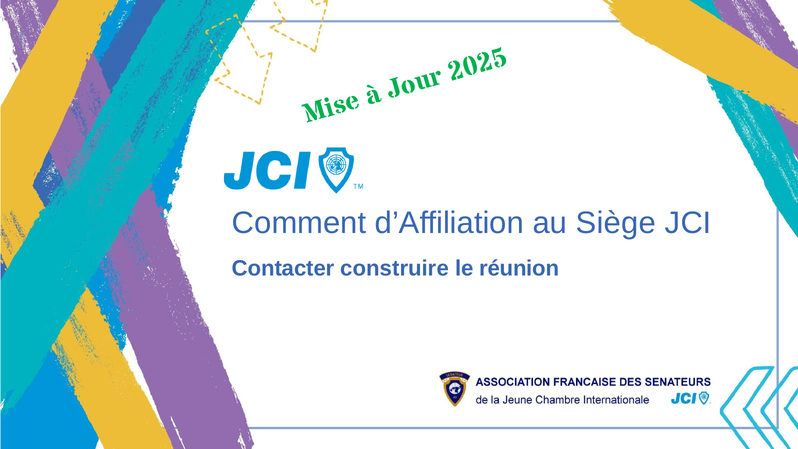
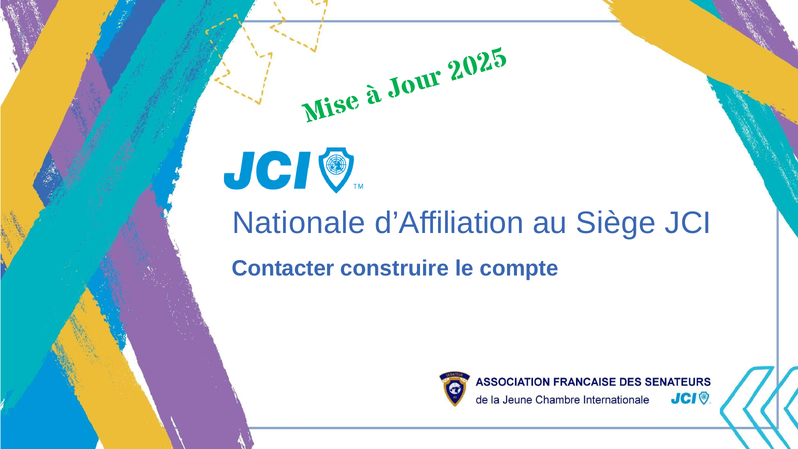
Comment: Comment -> Nationale (299, 223)
réunion: réunion -> compte (519, 268)
